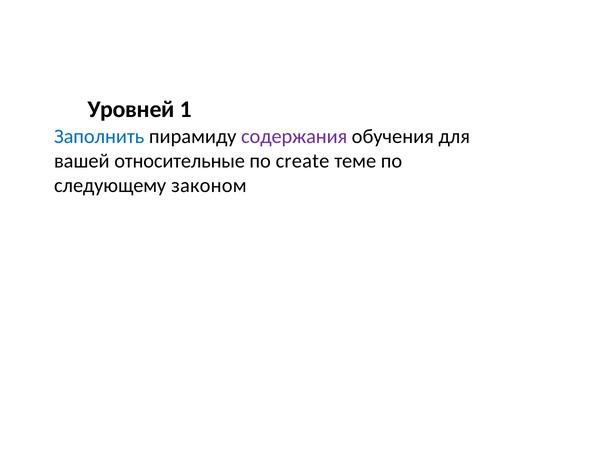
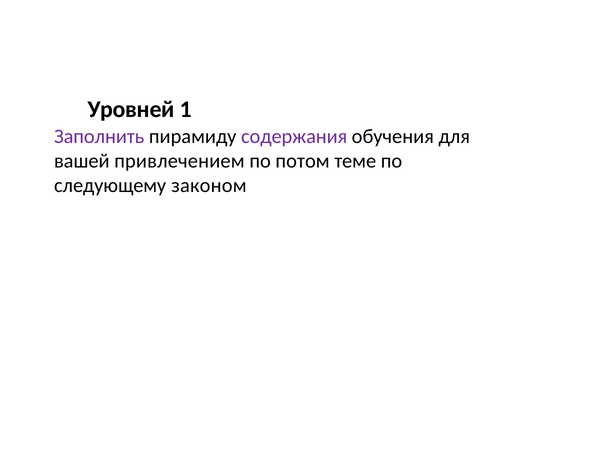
Заполнить colour: blue -> purple (99, 136)
относительные: относительные -> привлечением (179, 161)
create: create -> потом (303, 161)
